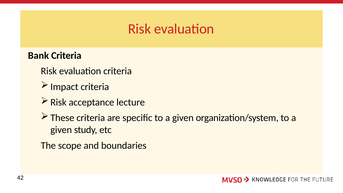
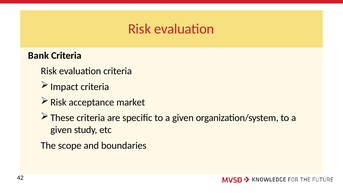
lecture: lecture -> market (131, 102)
